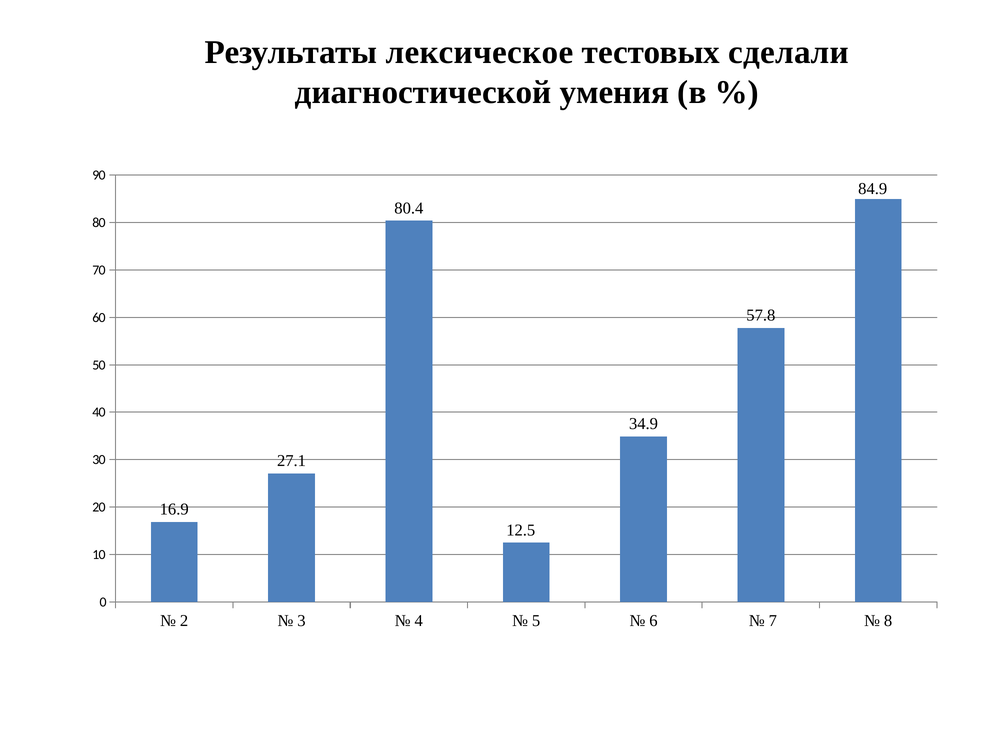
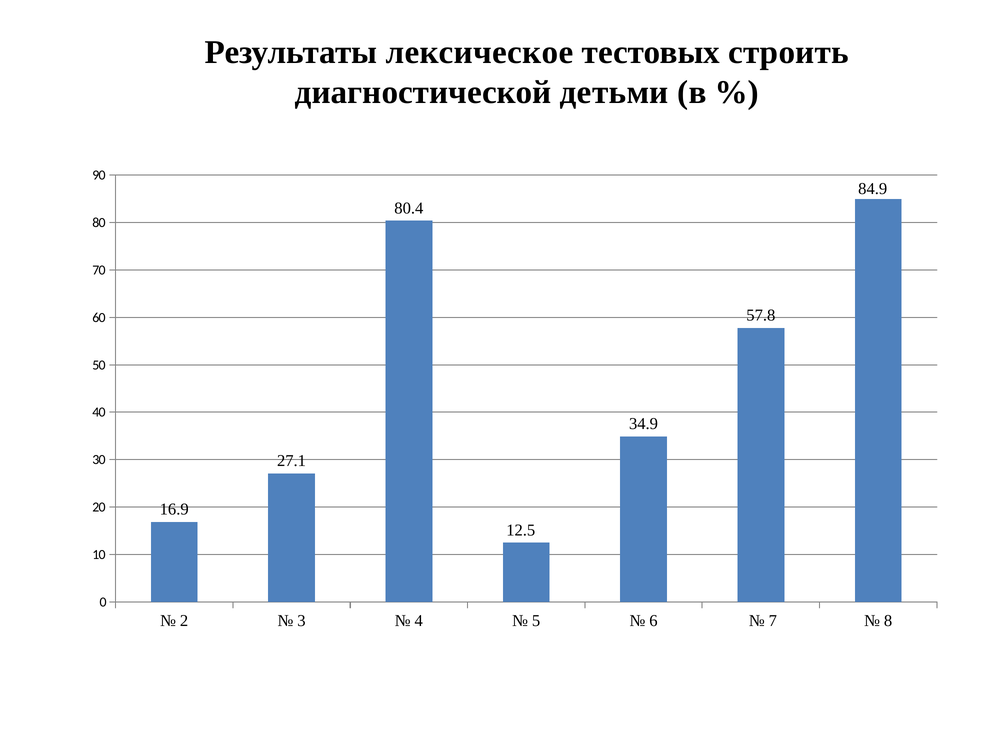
сделали: сделали -> строить (789, 53)
умения: умения -> детьми (614, 92)
